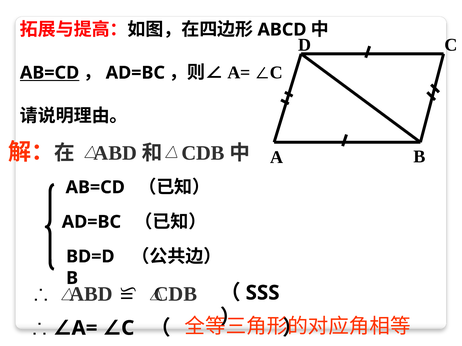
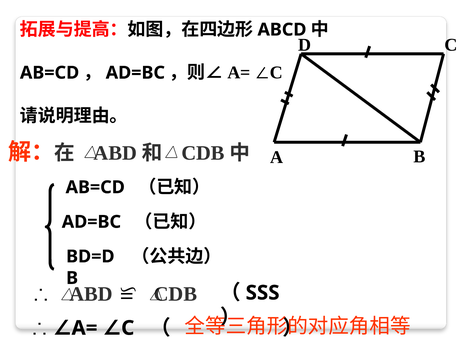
AB=CD underline: present -> none (50, 73)
